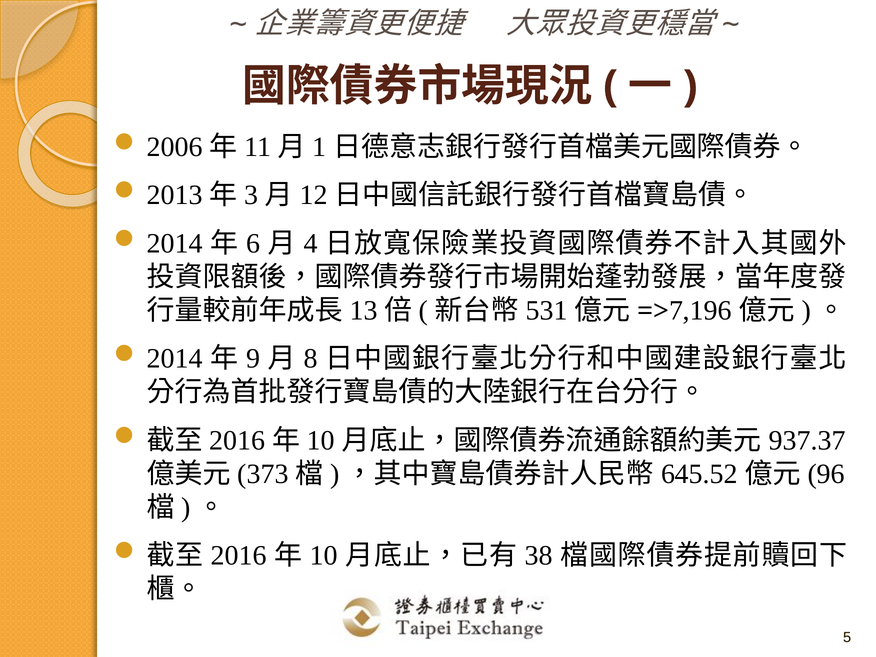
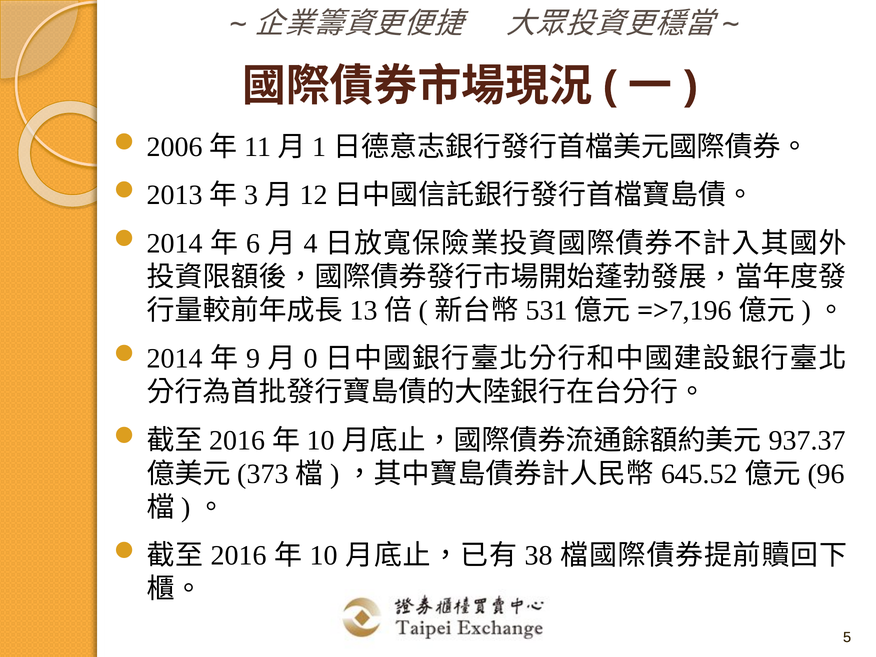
8: 8 -> 0 (311, 359)
